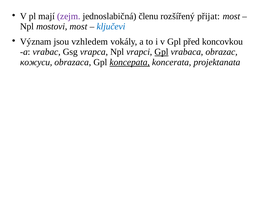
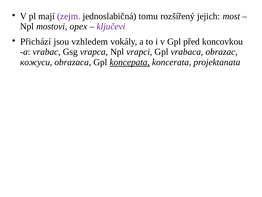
členu: členu -> tomu (148, 16)
přijat: přijat -> jejich (209, 16)
mostovi most: most -> орeх (78, 26)
ključevi colour: blue -> purple (111, 26)
Význam: Význam -> Přichází (36, 41)
Gpl underline: present -> none (161, 52)
